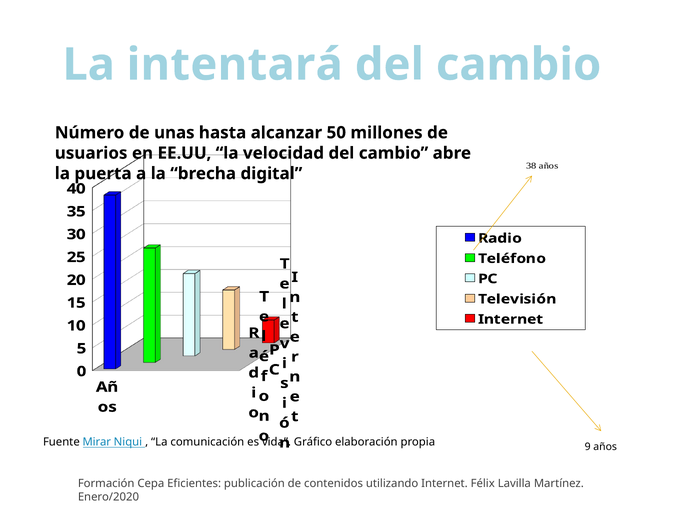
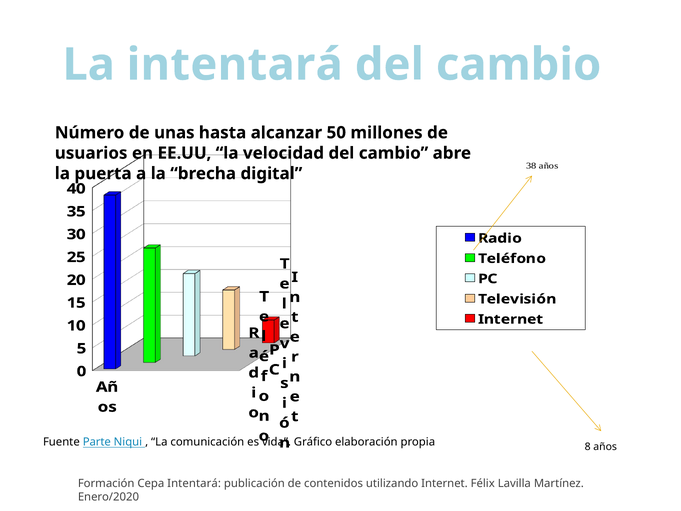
Mirar: Mirar -> Parte (97, 442)
9: 9 -> 8 (588, 447)
Cepa Eficientes: Eficientes -> Intentará (194, 483)
